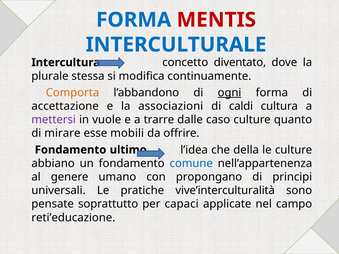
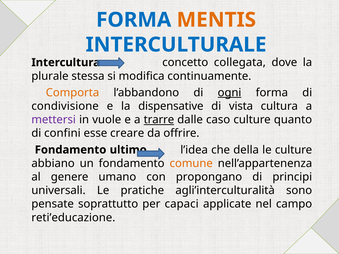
MENTIS colour: red -> orange (216, 20)
diventato: diventato -> collegata (240, 63)
accettazione: accettazione -> condivisione (65, 106)
associazioni: associazioni -> dispensative (171, 106)
caldi: caldi -> vista (241, 106)
trarre underline: none -> present (159, 120)
mirare: mirare -> confini (62, 133)
mobili: mobili -> creare (127, 133)
comune colour: blue -> orange (191, 164)
vive’interculturalità: vive’interculturalità -> agli’interculturalità (225, 191)
